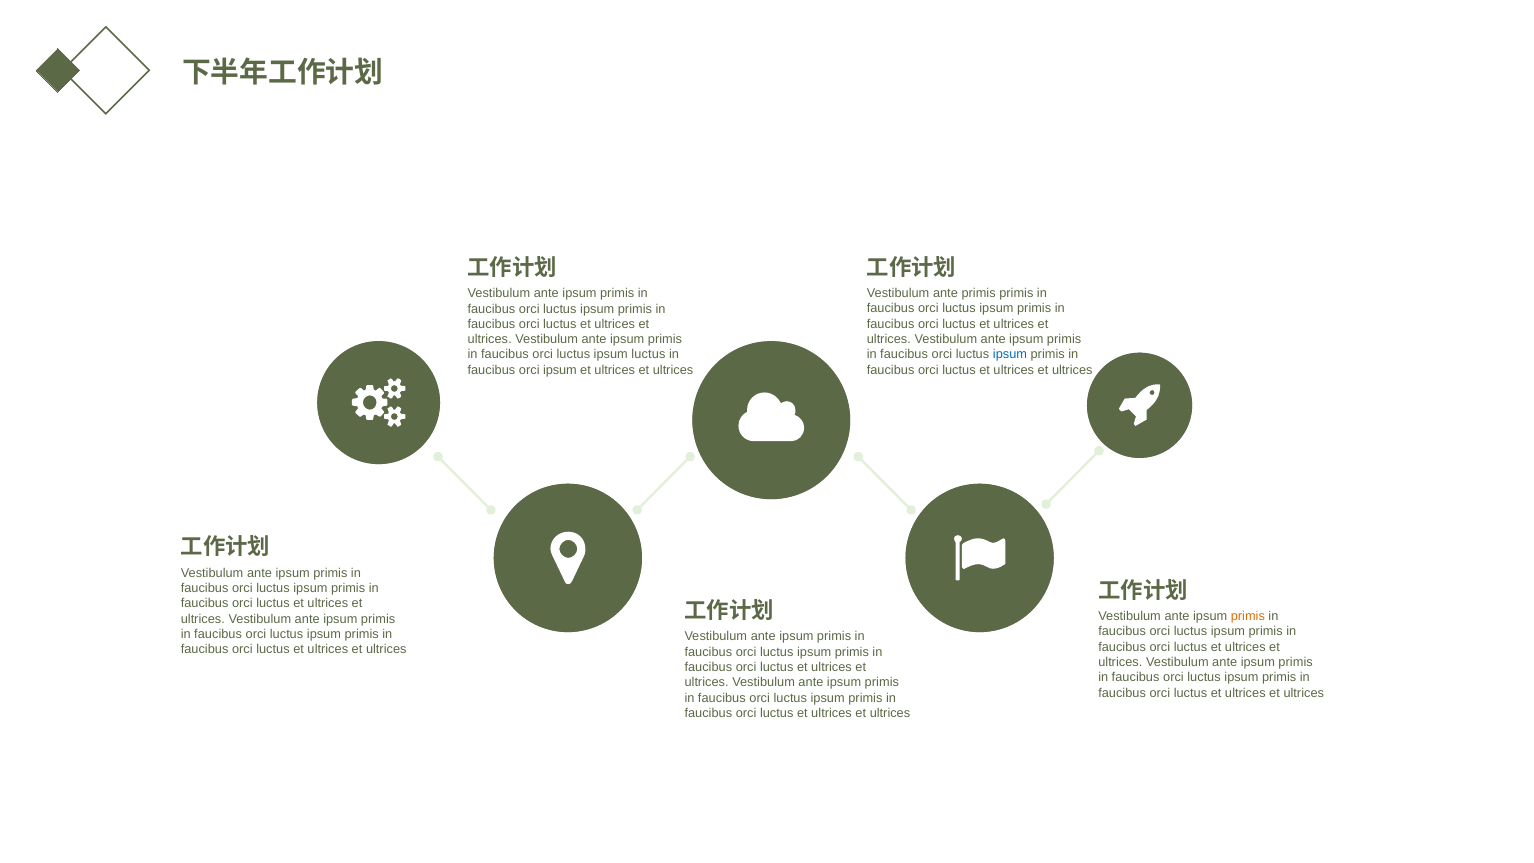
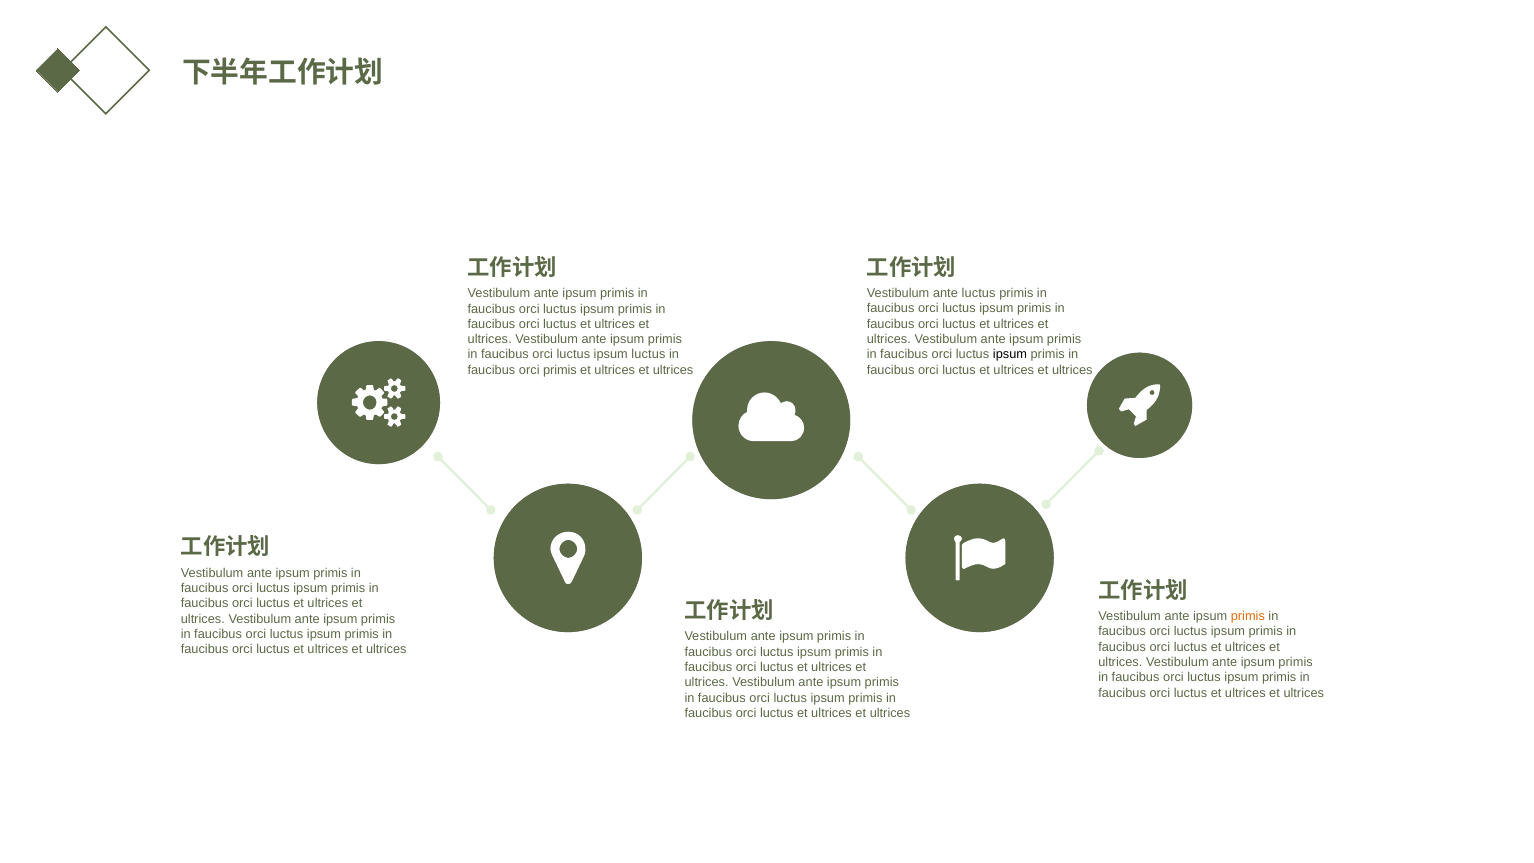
ante primis: primis -> luctus (979, 293)
ipsum colour: blue -> black (1010, 354)
orci ipsum: ipsum -> primis (560, 370)
